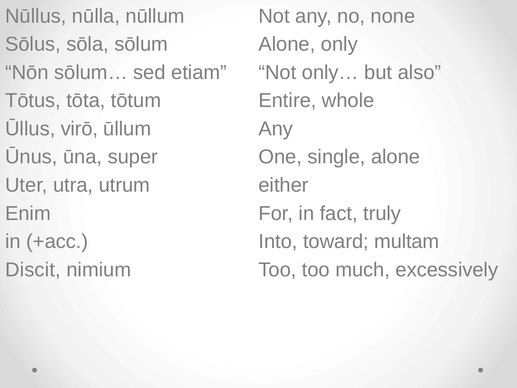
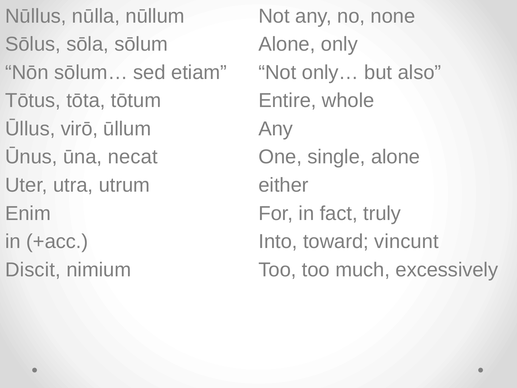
super: super -> necat (133, 157)
multam: multam -> vincunt (407, 241)
